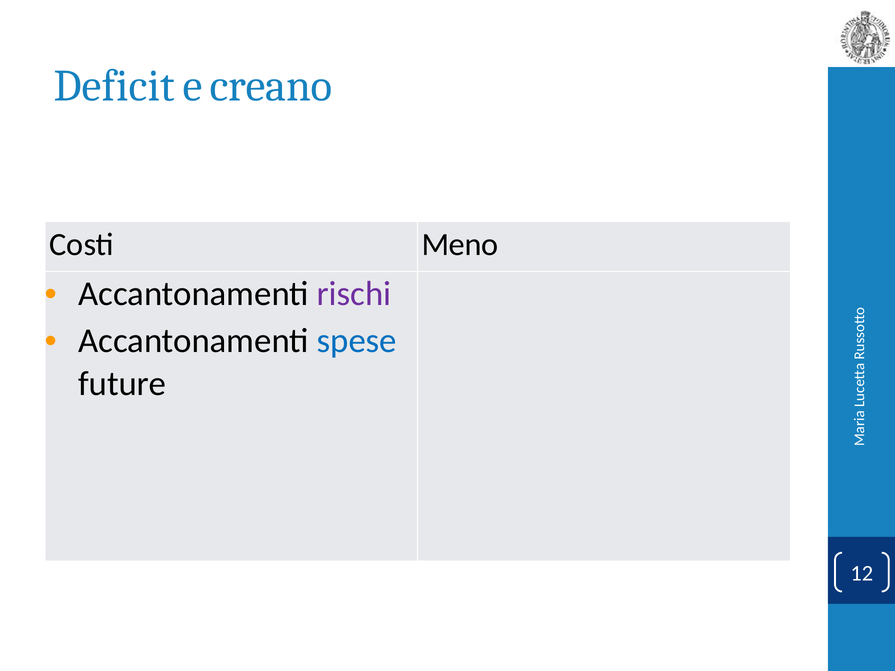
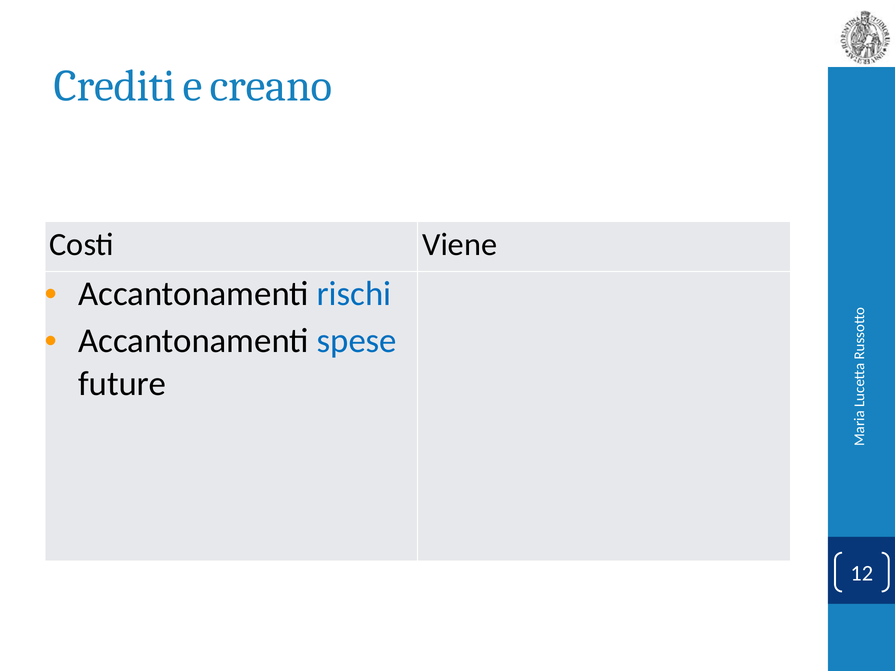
Deficit: Deficit -> Crediti (115, 86)
Meno: Meno -> Viene (460, 245)
rischi colour: purple -> blue (354, 294)
